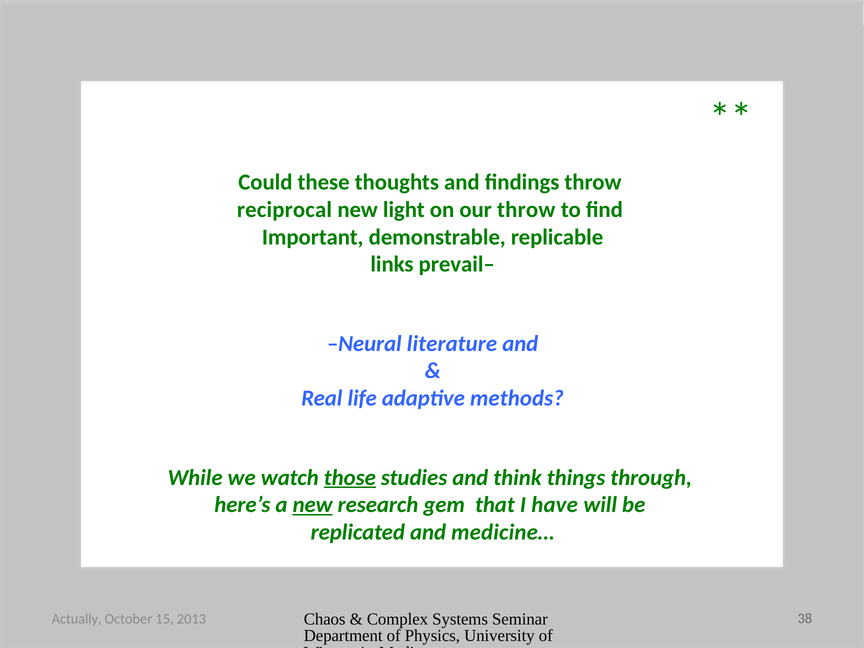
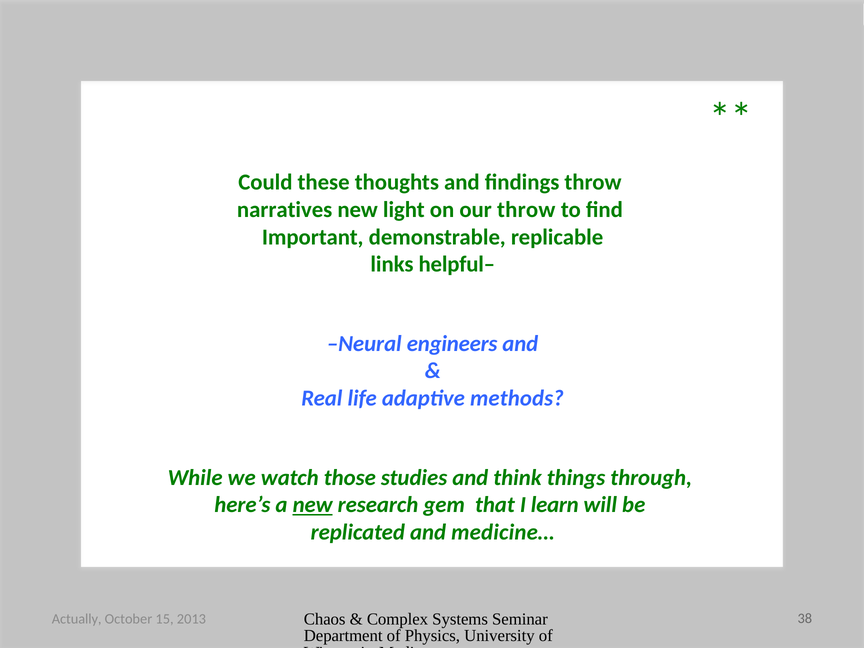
reciprocal: reciprocal -> narratives (285, 210)
prevail–: prevail– -> helpful– (457, 264)
literature: literature -> engineers (452, 344)
those underline: present -> none (350, 478)
have: have -> learn (555, 505)
